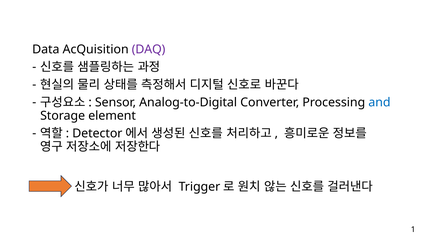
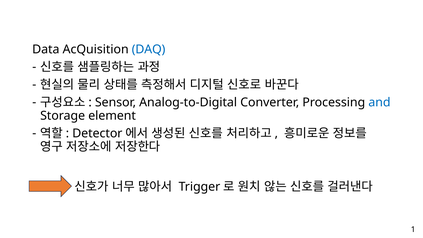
DAQ colour: purple -> blue (149, 49)
